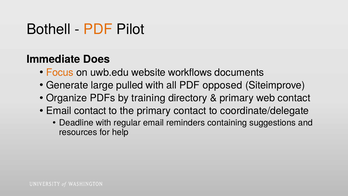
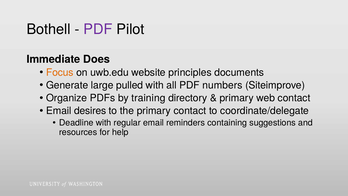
PDF colour: orange -> purple (98, 29)
workflows: workflows -> principles (190, 72)
opposed: opposed -> numbers (222, 85)
Email contact: contact -> desires (90, 111)
